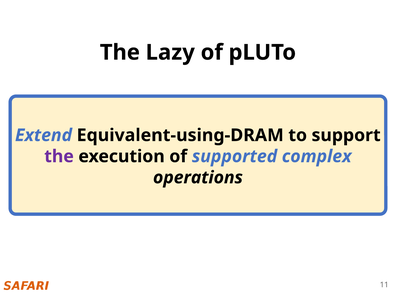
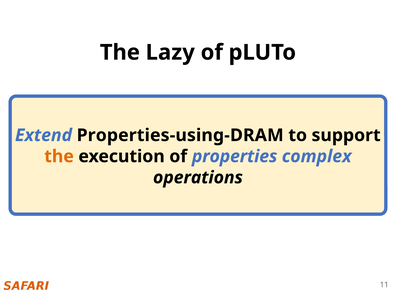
Equivalent-using-DRAM: Equivalent-using-DRAM -> Properties-using-DRAM (180, 135)
the colour: purple -> orange (59, 156)
supported: supported -> properties (235, 156)
